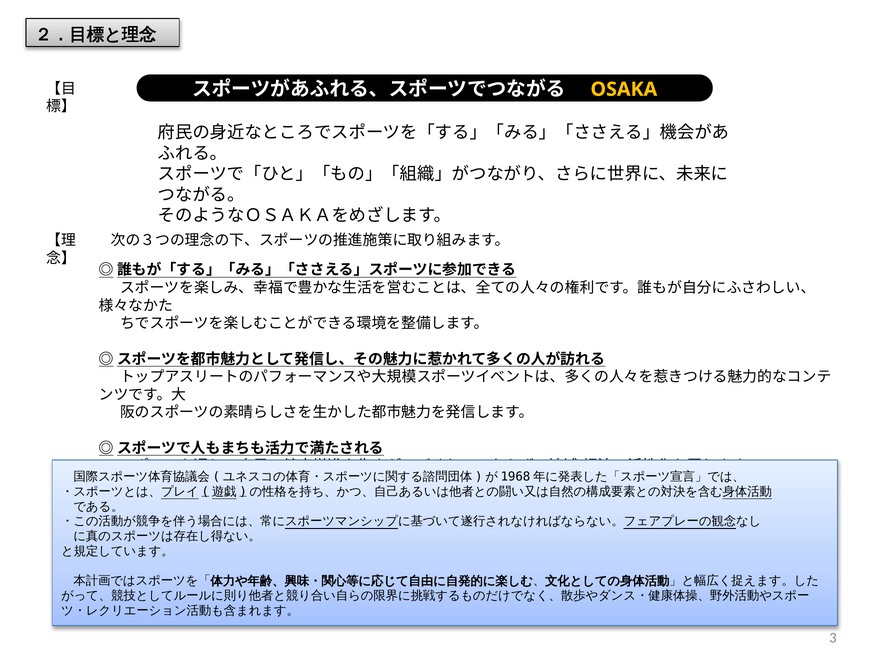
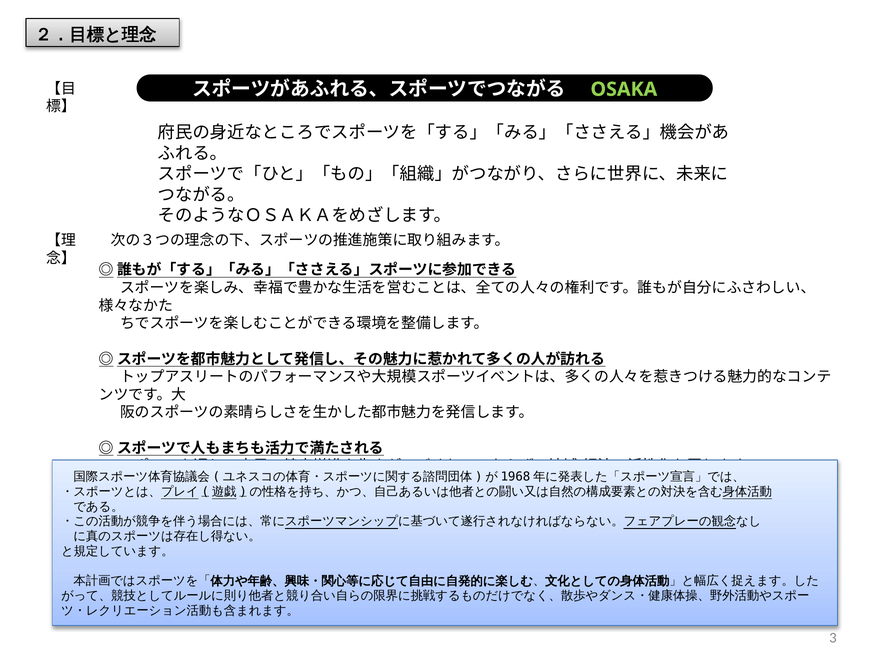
OSAKA colour: yellow -> light green (624, 89)
